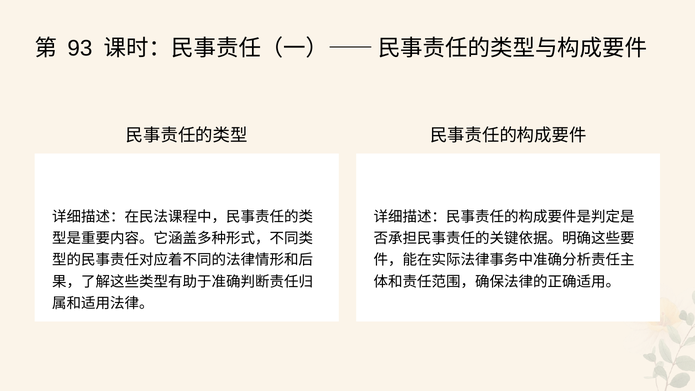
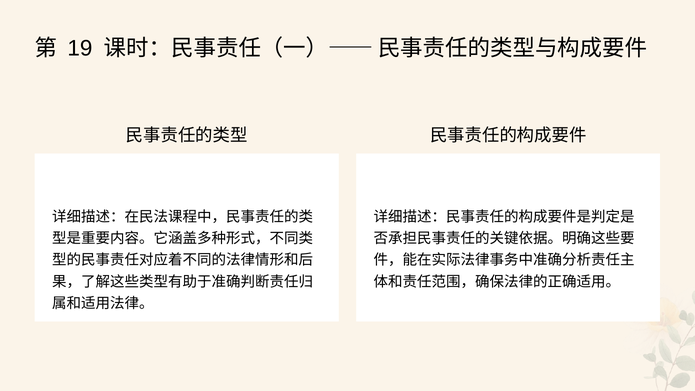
93: 93 -> 19 (80, 48)
